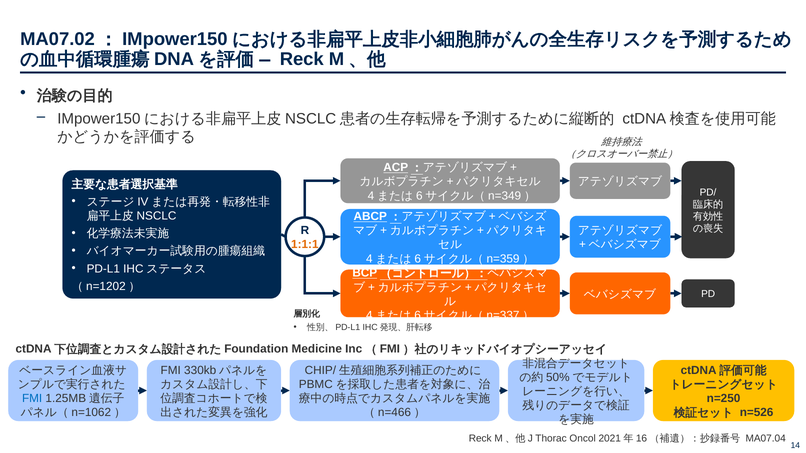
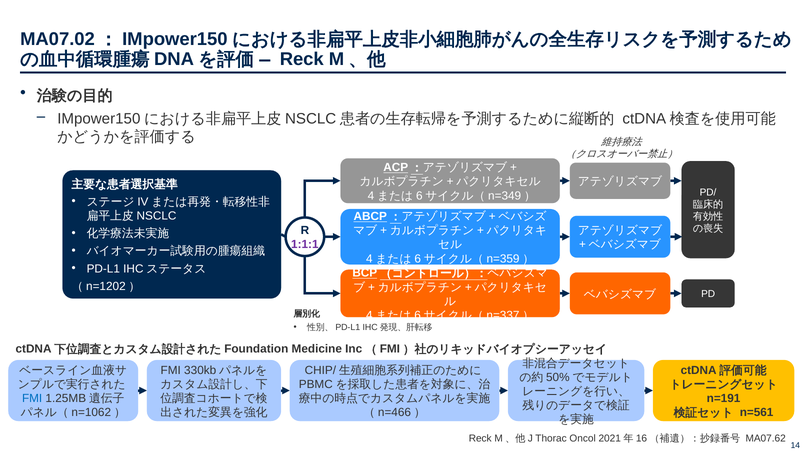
1:1:1 colour: orange -> purple (305, 245)
n=250: n=250 -> n=191 (724, 399)
n=526: n=526 -> n=561 (757, 413)
MA07.04: MA07.04 -> MA07.62 (766, 439)
